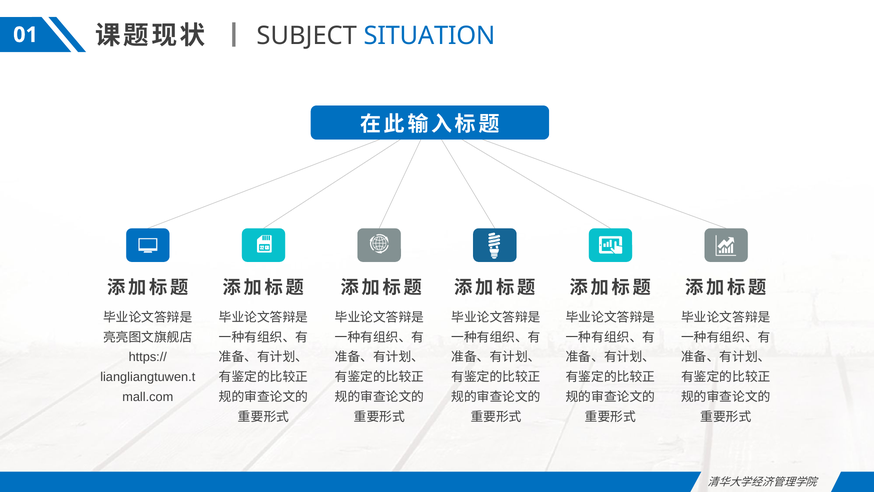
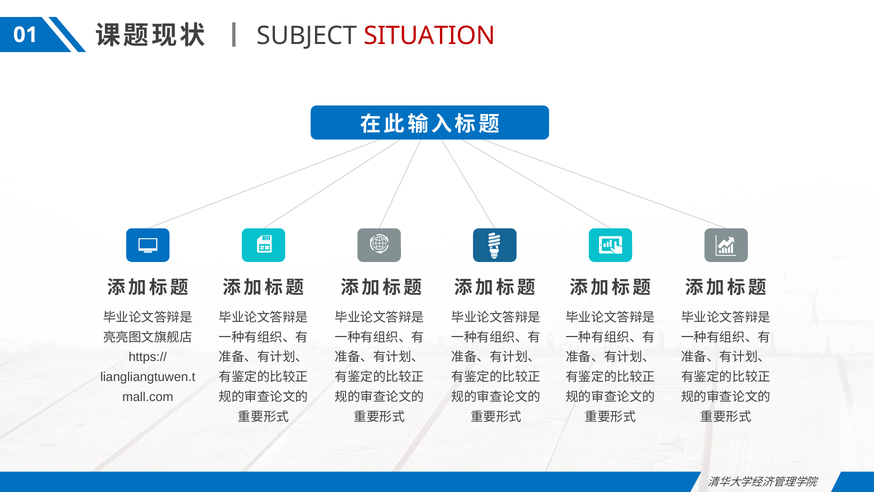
SITUATION colour: blue -> red (429, 36)
